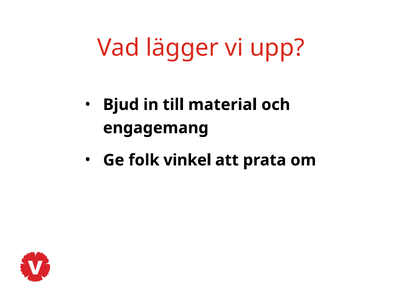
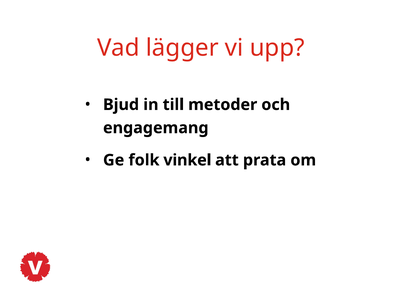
material: material -> metoder (223, 105)
